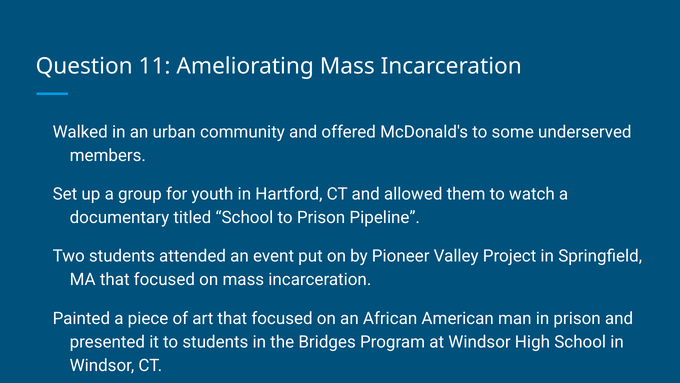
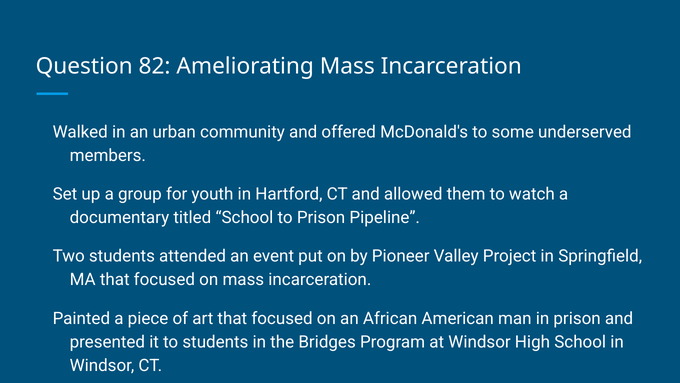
11: 11 -> 82 (155, 66)
